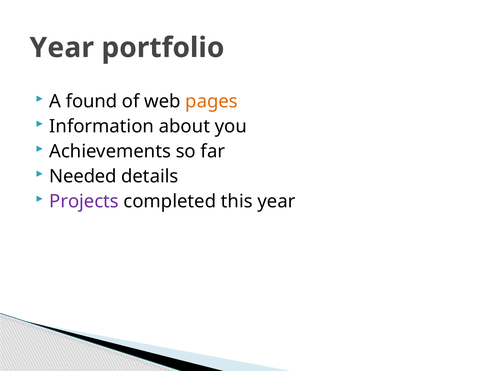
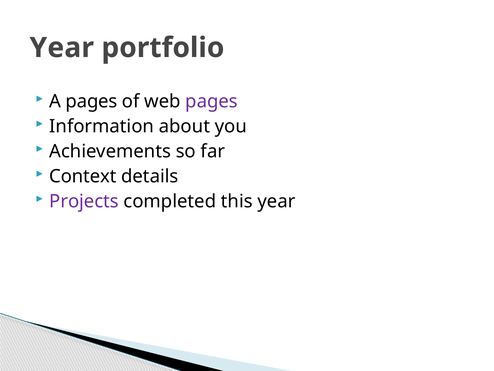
A found: found -> pages (92, 101)
pages colour: orange -> purple (212, 101)
Needed: Needed -> Context (83, 176)
